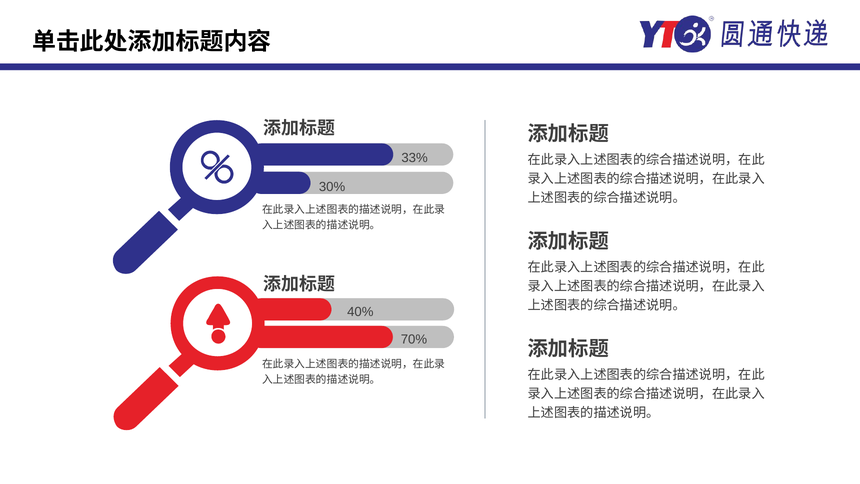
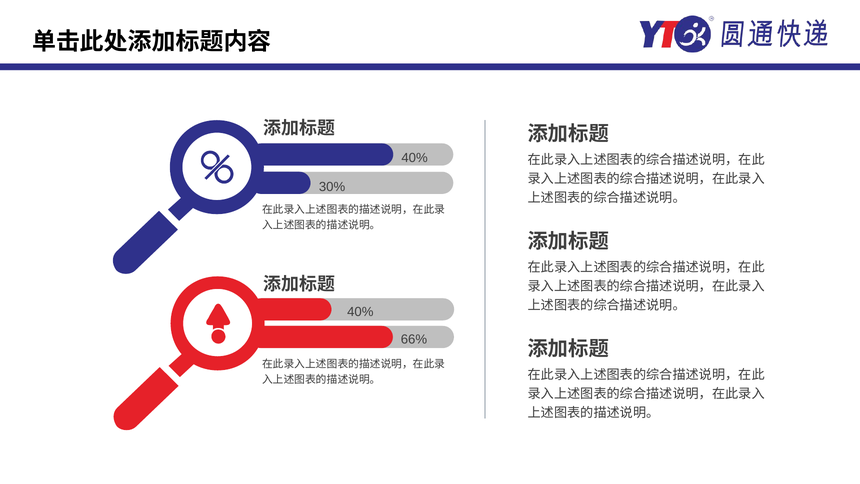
33%: 33% -> 40% (415, 158)
70%: 70% -> 66% (414, 339)
